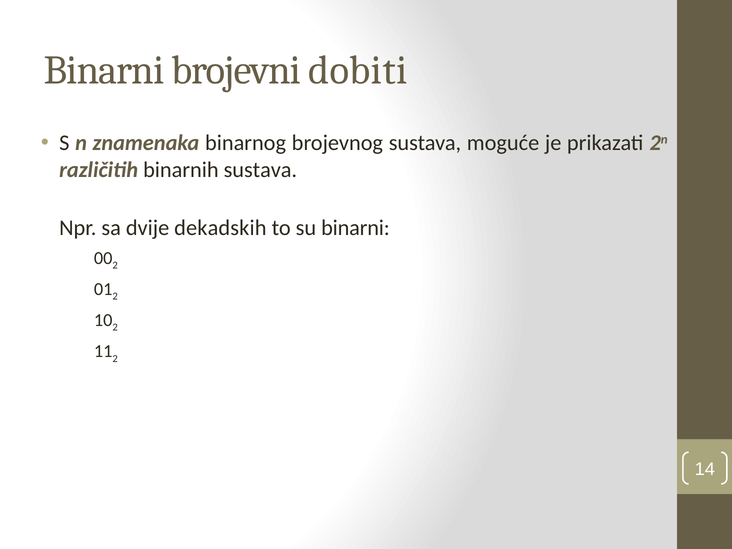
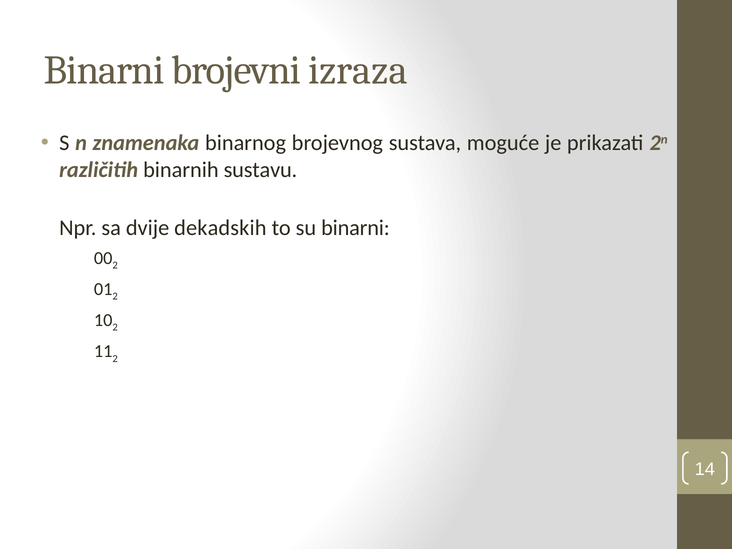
dobiti: dobiti -> izraza (358, 71)
binarnih sustava: sustava -> sustavu (260, 170)
